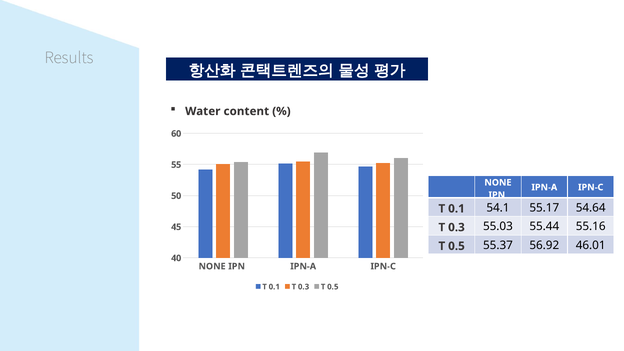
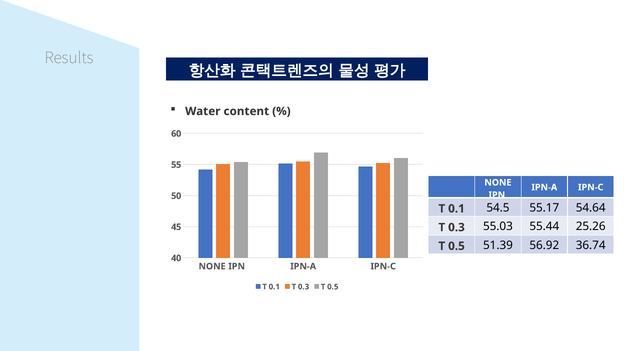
54.1: 54.1 -> 54.5 (498, 208)
55.16: 55.16 -> 25.26 (591, 227)
55.37: 55.37 -> 51.39 (498, 245)
46.01: 46.01 -> 36.74 (591, 245)
